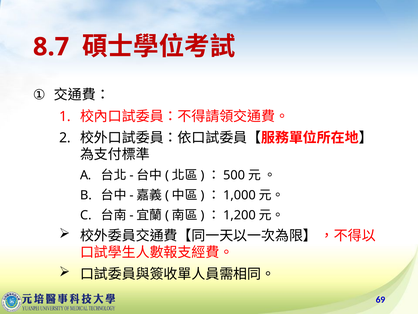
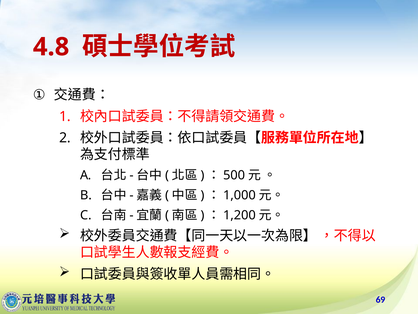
8.7: 8.7 -> 4.8 (51, 47)
